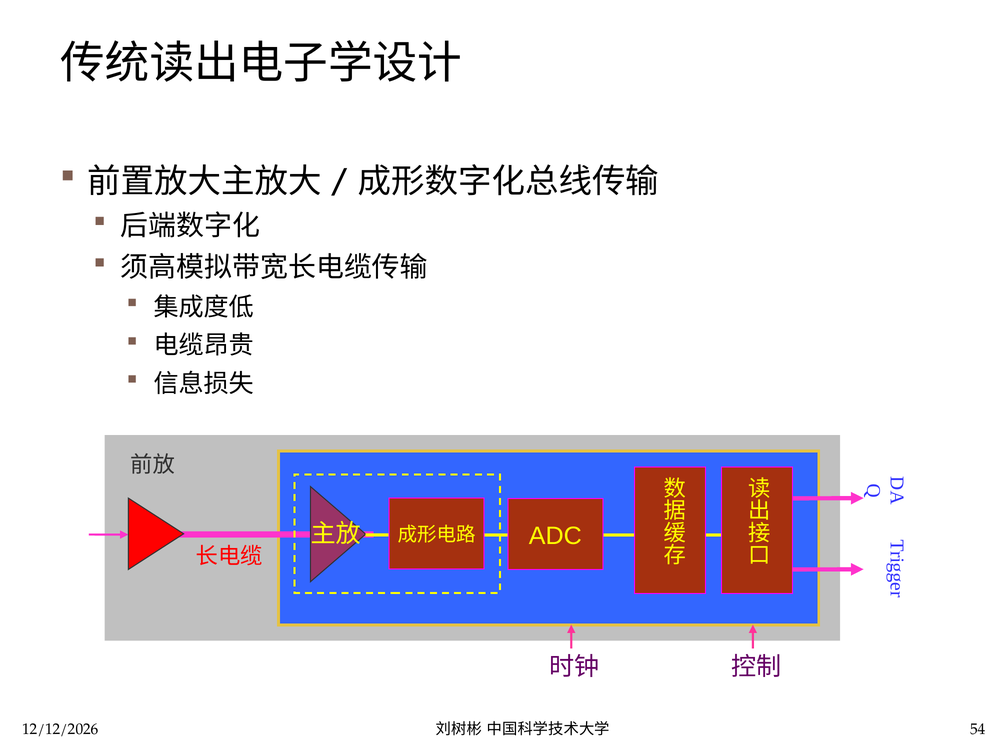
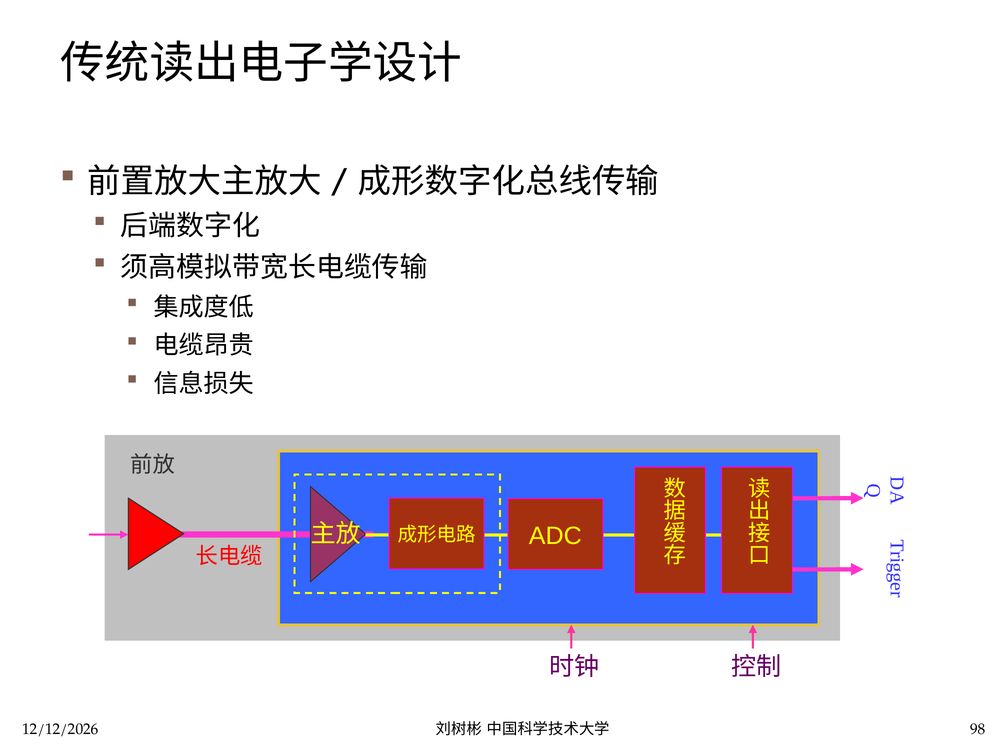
54: 54 -> 98 (978, 729)
